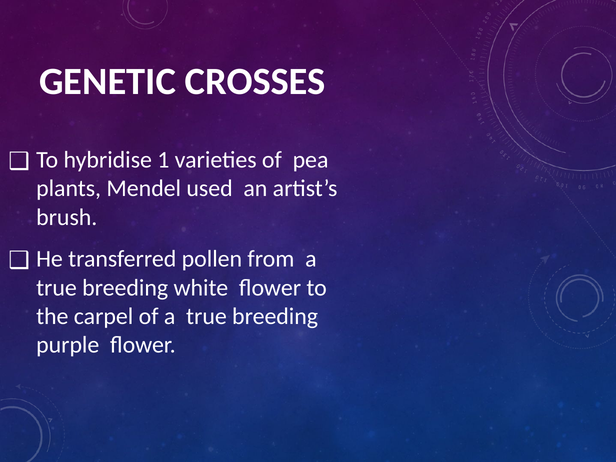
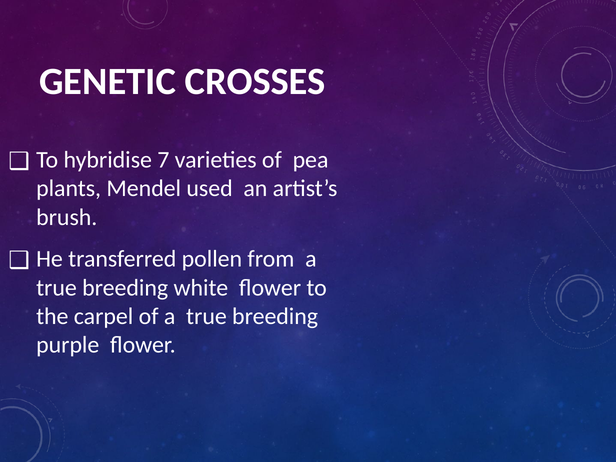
1: 1 -> 7 (163, 160)
